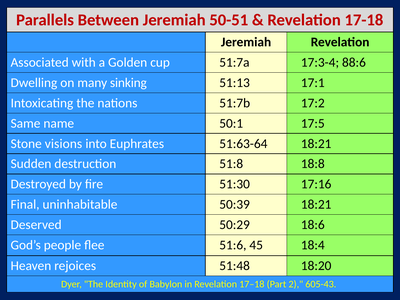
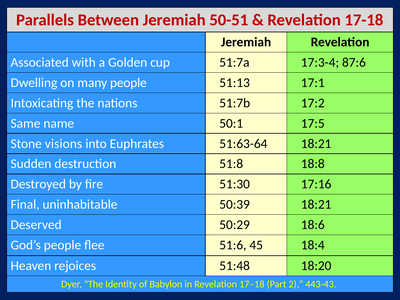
88:6: 88:6 -> 87:6 (354, 62)
many sinking: sinking -> people (128, 83)
605-43: 605-43 -> 443-43 (321, 284)
